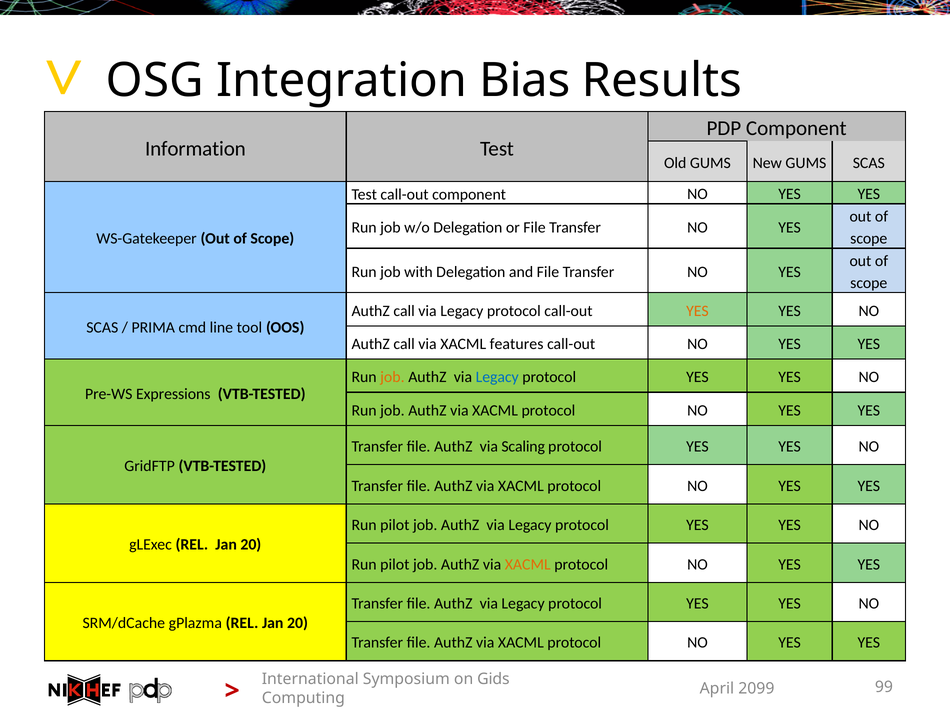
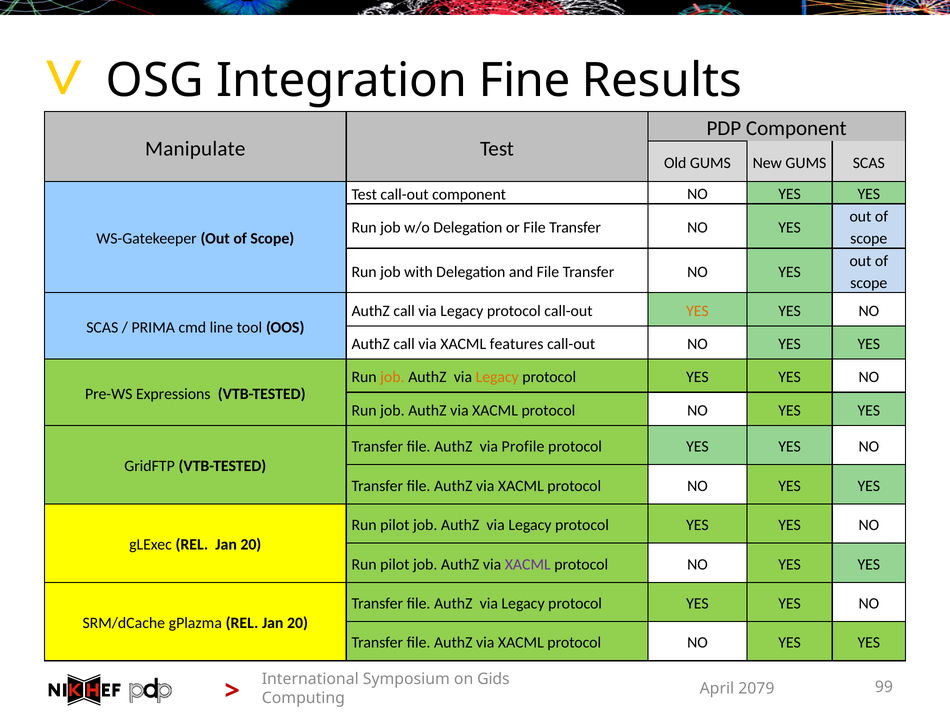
Bias: Bias -> Fine (525, 81)
Information: Information -> Manipulate (195, 149)
Legacy colour: blue -> orange (497, 377)
Scaling: Scaling -> Profile (523, 446)
XACML colour: orange -> purple (528, 564)
2099: 2099 -> 2079 (756, 688)
